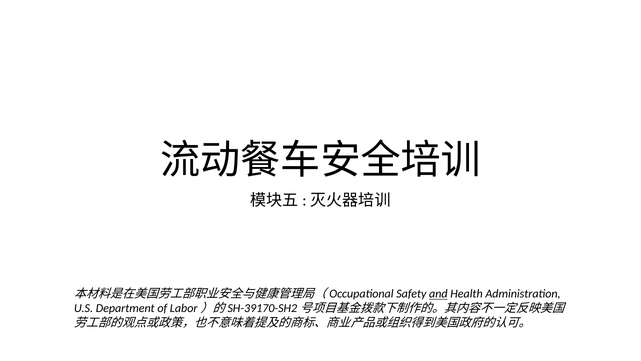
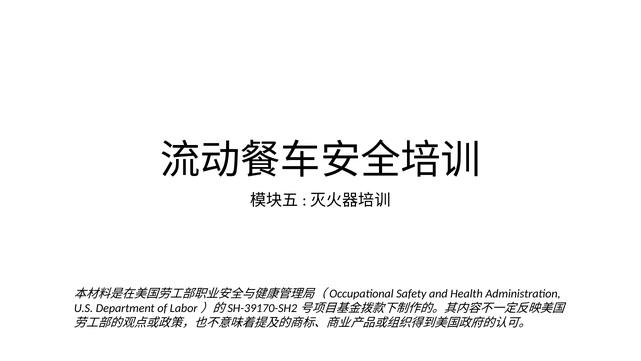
and underline: present -> none (438, 294)
